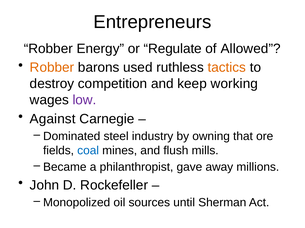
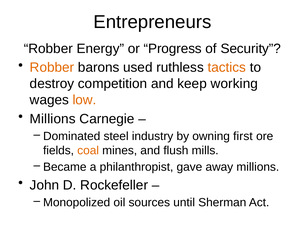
Regulate: Regulate -> Progress (173, 49)
Allowed: Allowed -> Security (251, 49)
low colour: purple -> orange (84, 100)
Against: Against -> Millions (53, 119)
that: that -> first (243, 137)
coal colour: blue -> orange (88, 151)
